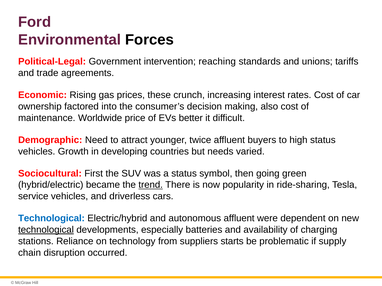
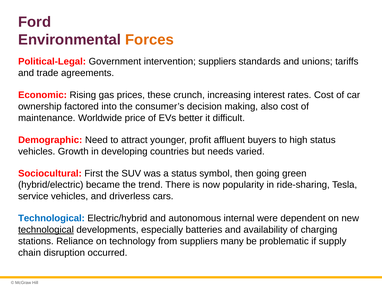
Forces colour: black -> orange (150, 40)
intervention reaching: reaching -> suppliers (217, 62)
twice: twice -> profit (200, 140)
trend underline: present -> none (151, 185)
autonomous affluent: affluent -> internal (239, 219)
starts: starts -> many (232, 242)
